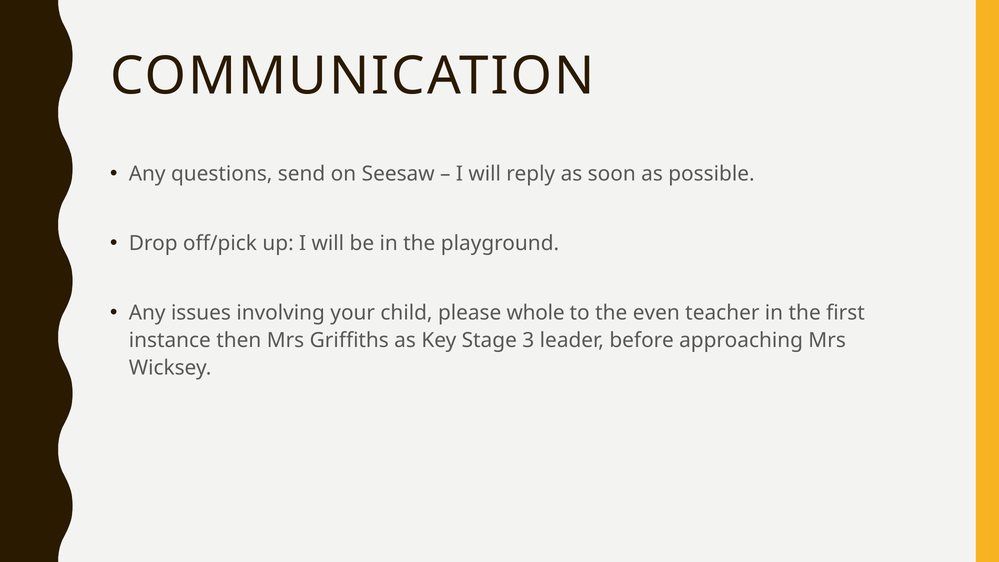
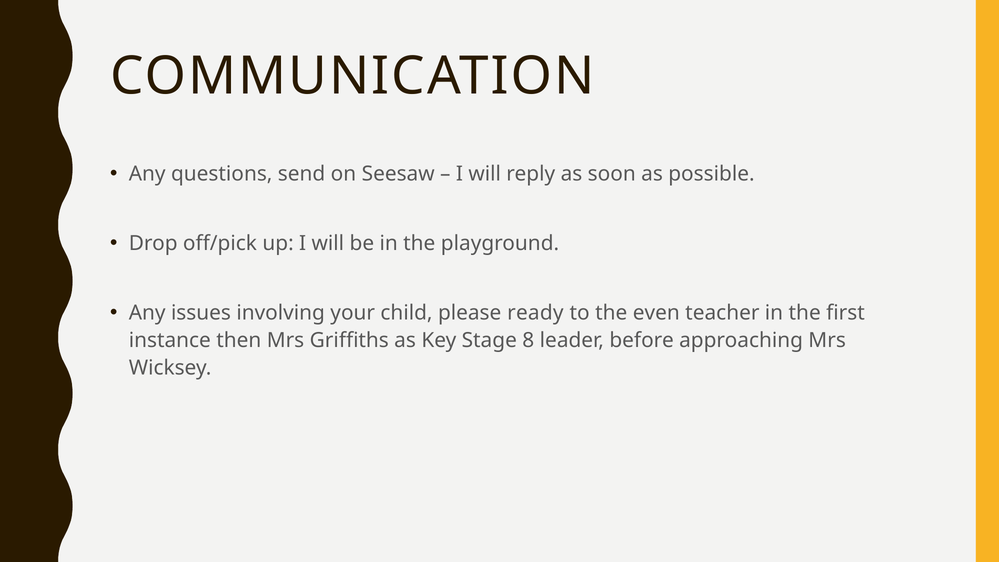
whole: whole -> ready (535, 313)
3: 3 -> 8 (528, 340)
